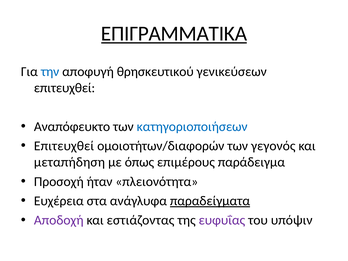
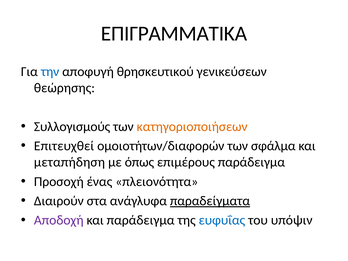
ΕΠΙΓΡΑΜΜΑΤΙΚΑ underline: present -> none (174, 34)
επιτευχθεί: επιτευχθεί -> θεώρησης (64, 88)
Αναπόφευκτο: Αναπόφευκτο -> Συλλογισμούς (72, 127)
κατηγοριοποιήσεων colour: blue -> orange (192, 127)
γεγονός: γεγονός -> σφάλμα (273, 146)
ήταν: ήταν -> ένας (99, 182)
Ευχέρεια: Ευχέρεια -> Διαιρούν (59, 201)
και εστιάζοντας: εστιάζοντας -> παράδειγμα (141, 220)
ευφυΐας colour: purple -> blue (222, 220)
